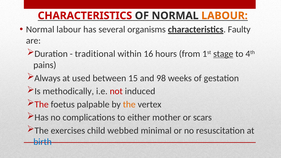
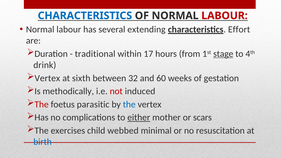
CHARACTERISTICS colour: red -> blue (85, 16)
LABOUR colour: orange -> red (225, 16)
organisms: organisms -> extending (146, 29)
Faulty: Faulty -> Effort (239, 29)
16: 16 -> 17 (148, 54)
pains: pains -> drink (45, 65)
Always: Always -> Vertex (47, 78)
used: used -> sixth (81, 78)
15: 15 -> 32 (133, 78)
98: 98 -> 60 (161, 78)
palpable: palpable -> parasitic (93, 104)
the colour: orange -> blue (129, 104)
either underline: none -> present (139, 118)
